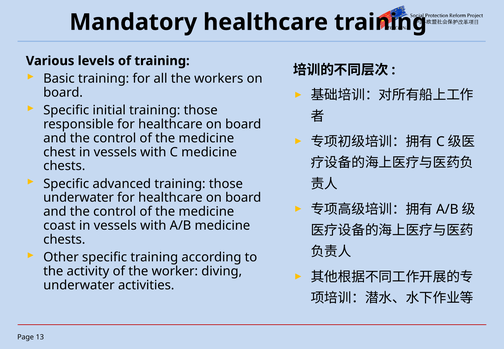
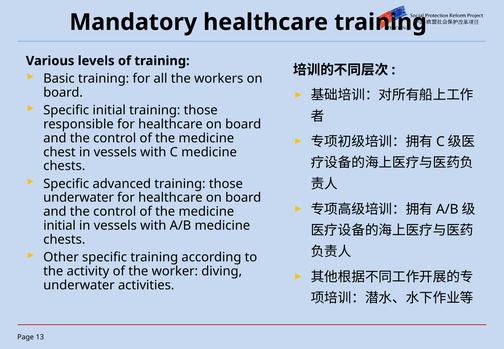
coast: coast -> initial (60, 226)
